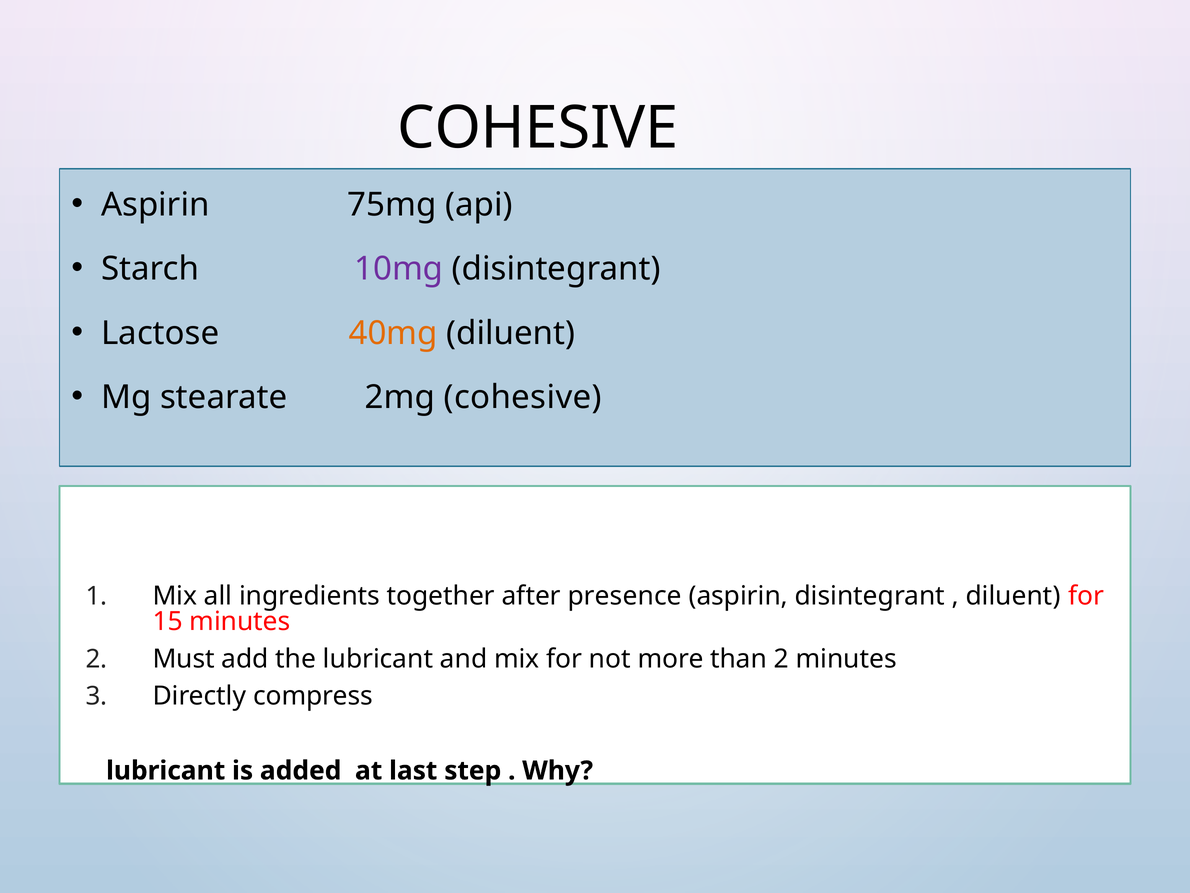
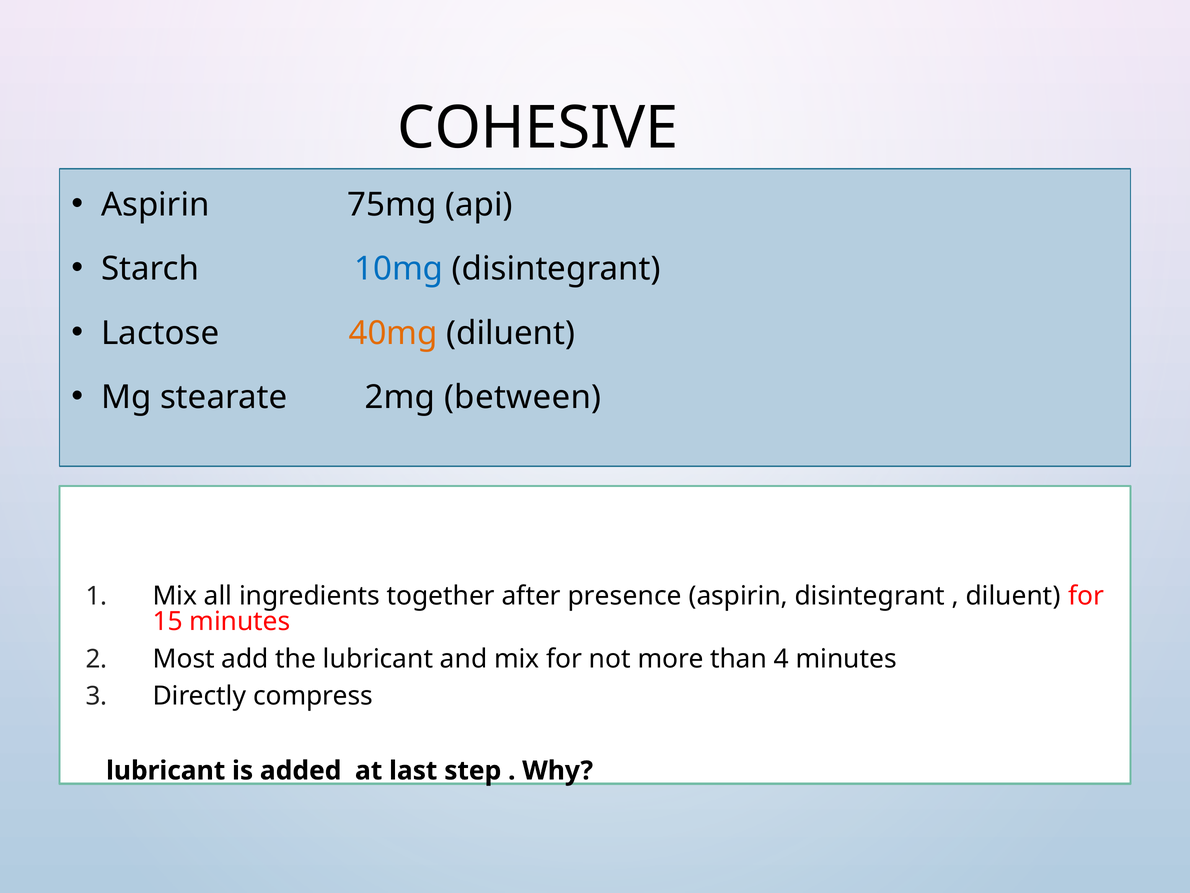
10mg colour: purple -> blue (399, 269)
2mg cohesive: cohesive -> between (523, 397)
Must: Must -> Most (184, 658)
than 2: 2 -> 4 (781, 658)
